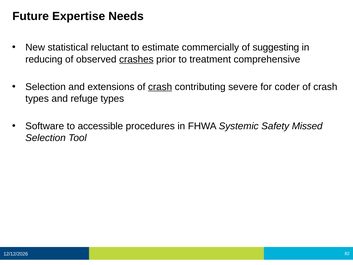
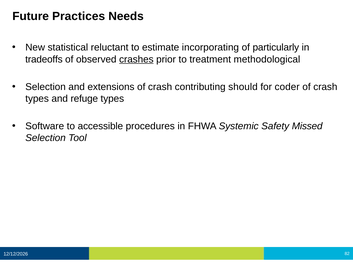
Expertise: Expertise -> Practices (79, 16)
commercially: commercially -> incorporating (210, 47)
suggesting: suggesting -> particularly (276, 47)
reducing: reducing -> tradeoffs (44, 59)
comprehensive: comprehensive -> methodological (267, 59)
crash underline: present -> none (160, 87)
severe: severe -> should (243, 87)
